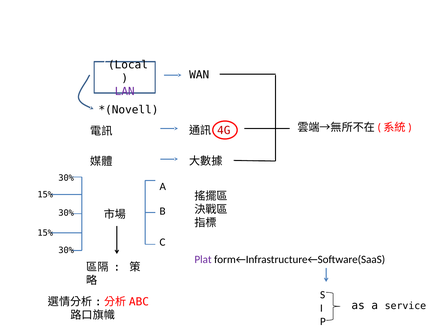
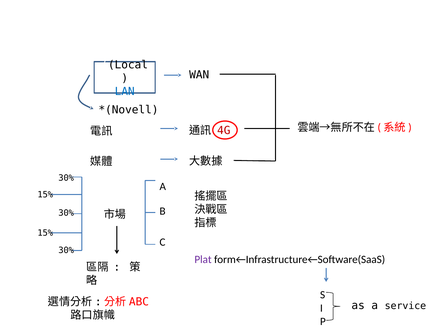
LAN colour: purple -> blue (125, 91)
